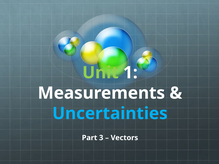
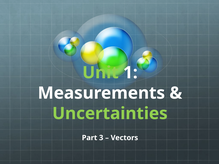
Uncertainties colour: light blue -> light green (110, 114)
